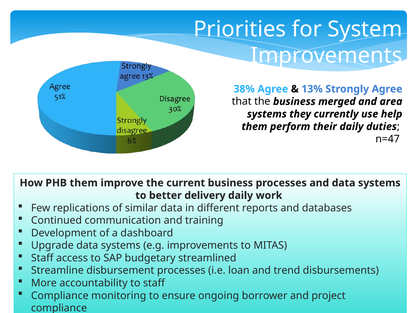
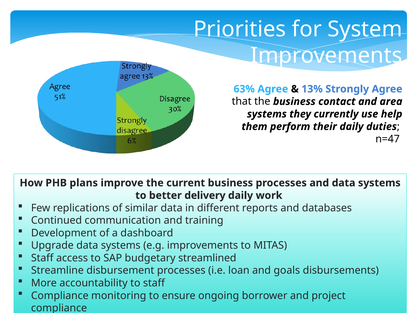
38%: 38% -> 63% (244, 89)
merged: merged -> contact (337, 101)
PHB them: them -> plans (84, 183)
trend: trend -> goals (287, 270)
